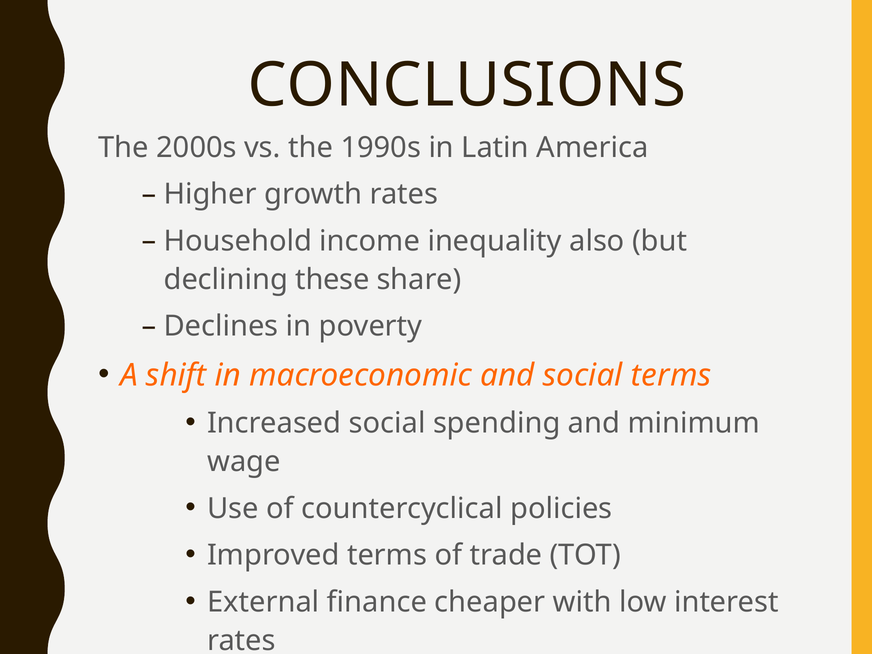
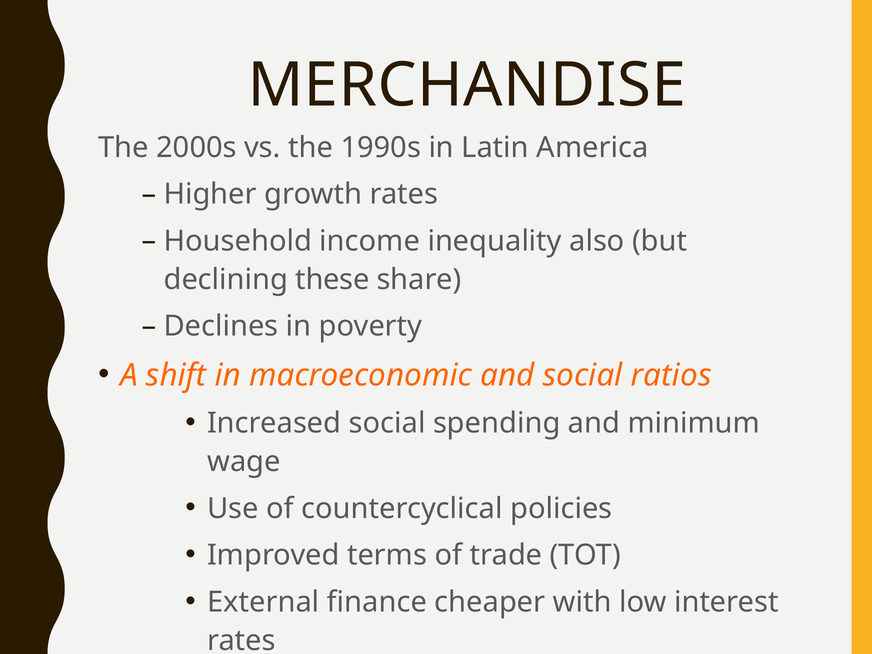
CONCLUSIONS: CONCLUSIONS -> MERCHANDISE (467, 85)
social terms: terms -> ratios (671, 375)
